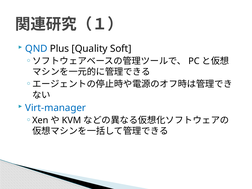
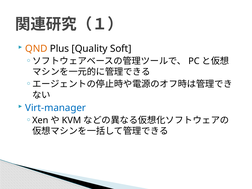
QND colour: blue -> orange (36, 49)
